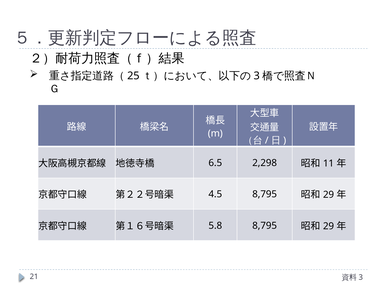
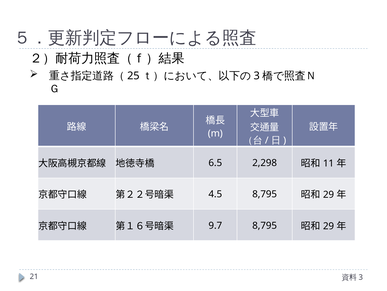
5.8: 5.8 -> 9.7 (215, 225)
